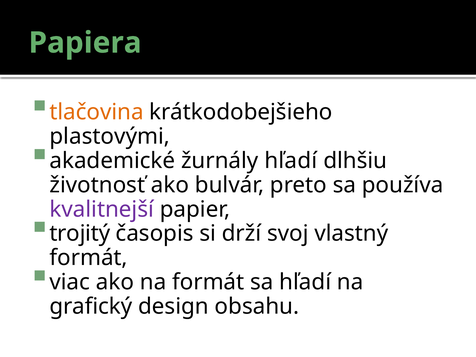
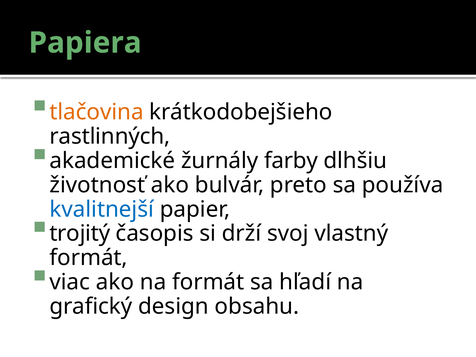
plastovými: plastovými -> rastlinných (110, 136)
žurnály hľadí: hľadí -> farby (291, 161)
kvalitnejší colour: purple -> blue (102, 209)
